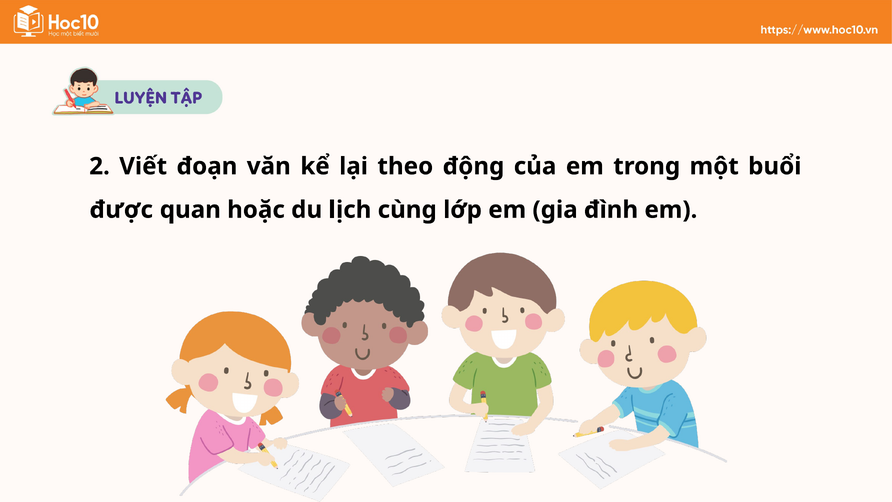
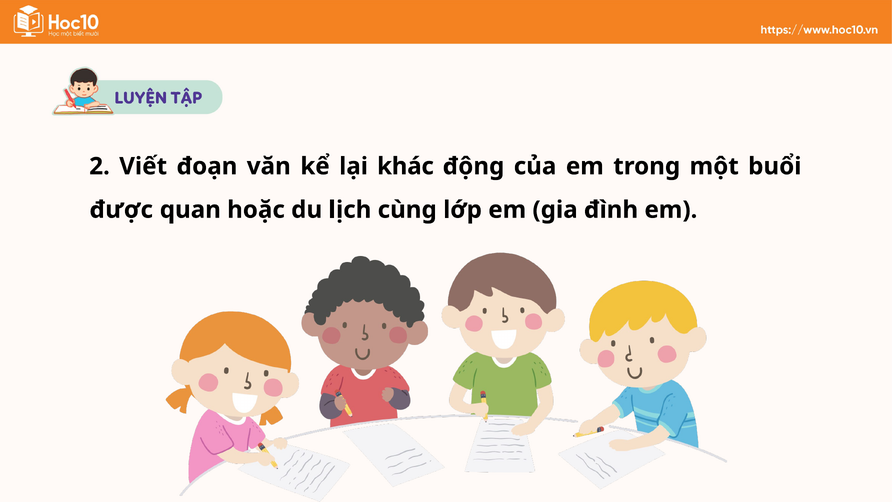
theo: theo -> khác (405, 166)
